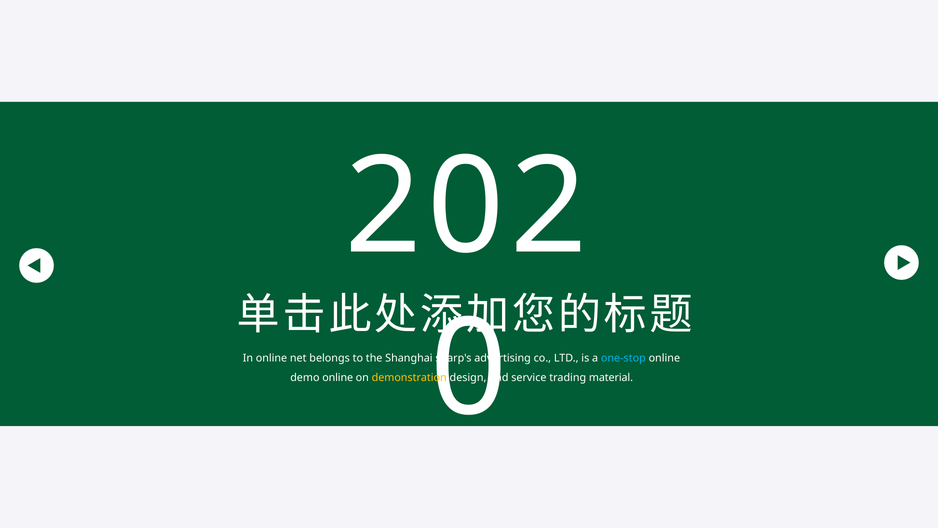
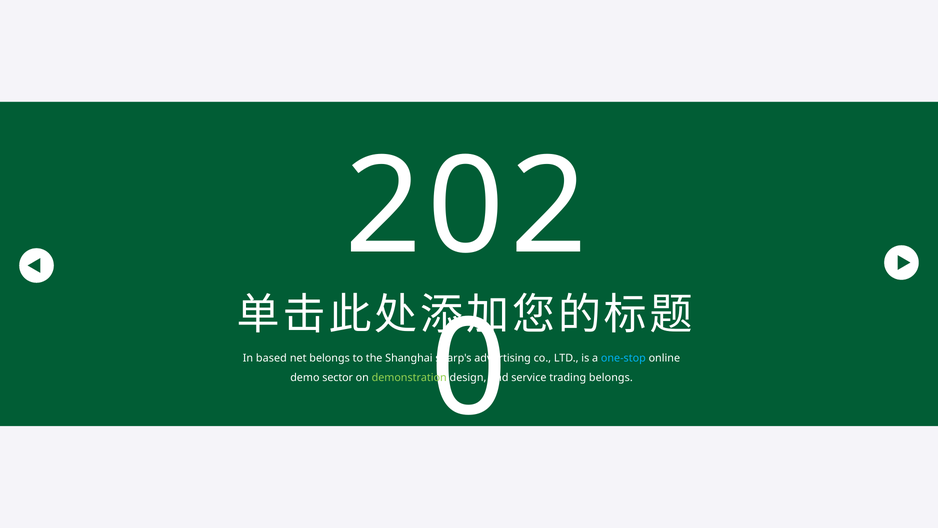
In online: online -> based (271, 358)
demo online: online -> sector (338, 377)
demonstration colour: yellow -> light green (409, 377)
trading material: material -> belongs (611, 377)
